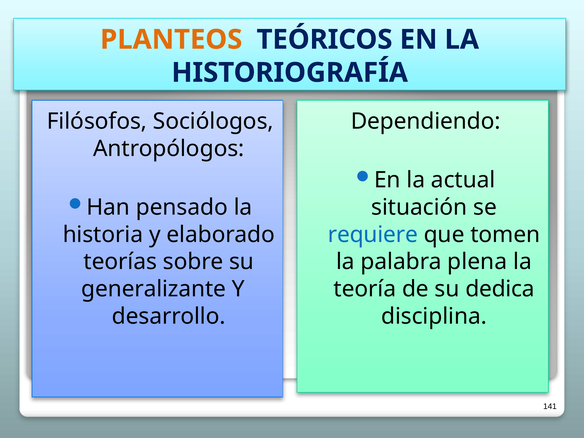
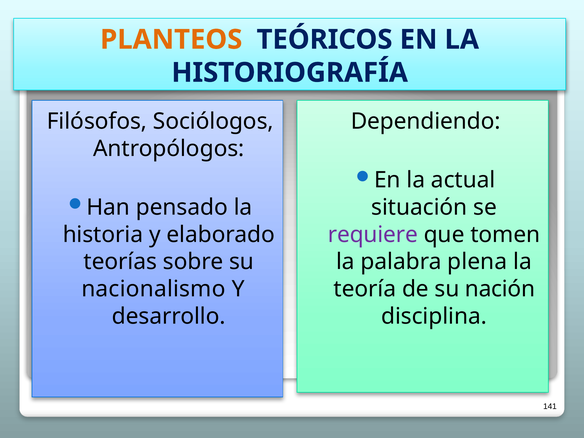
requiere colour: blue -> purple (373, 235)
generalizante: generalizante -> nacionalismo (153, 289)
dedica: dedica -> nación (500, 289)
